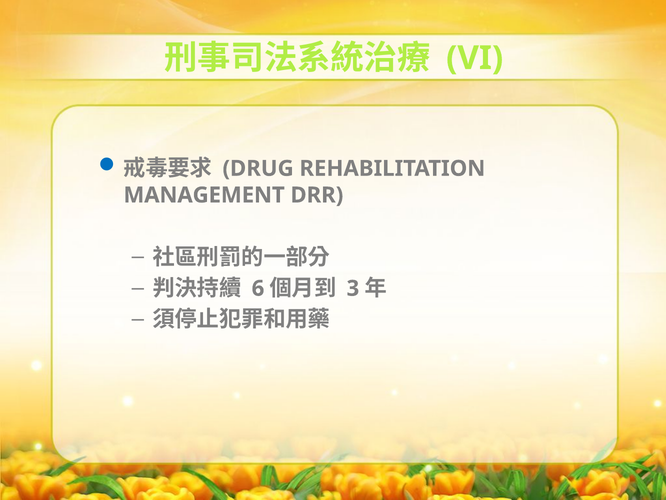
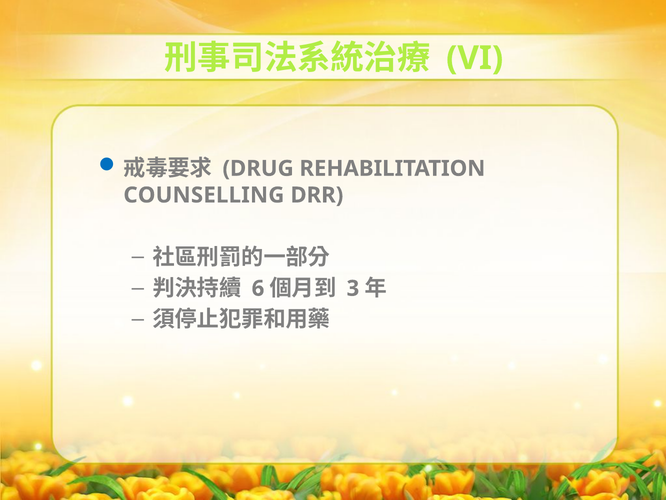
MANAGEMENT: MANAGEMENT -> COUNSELLING (204, 195)
